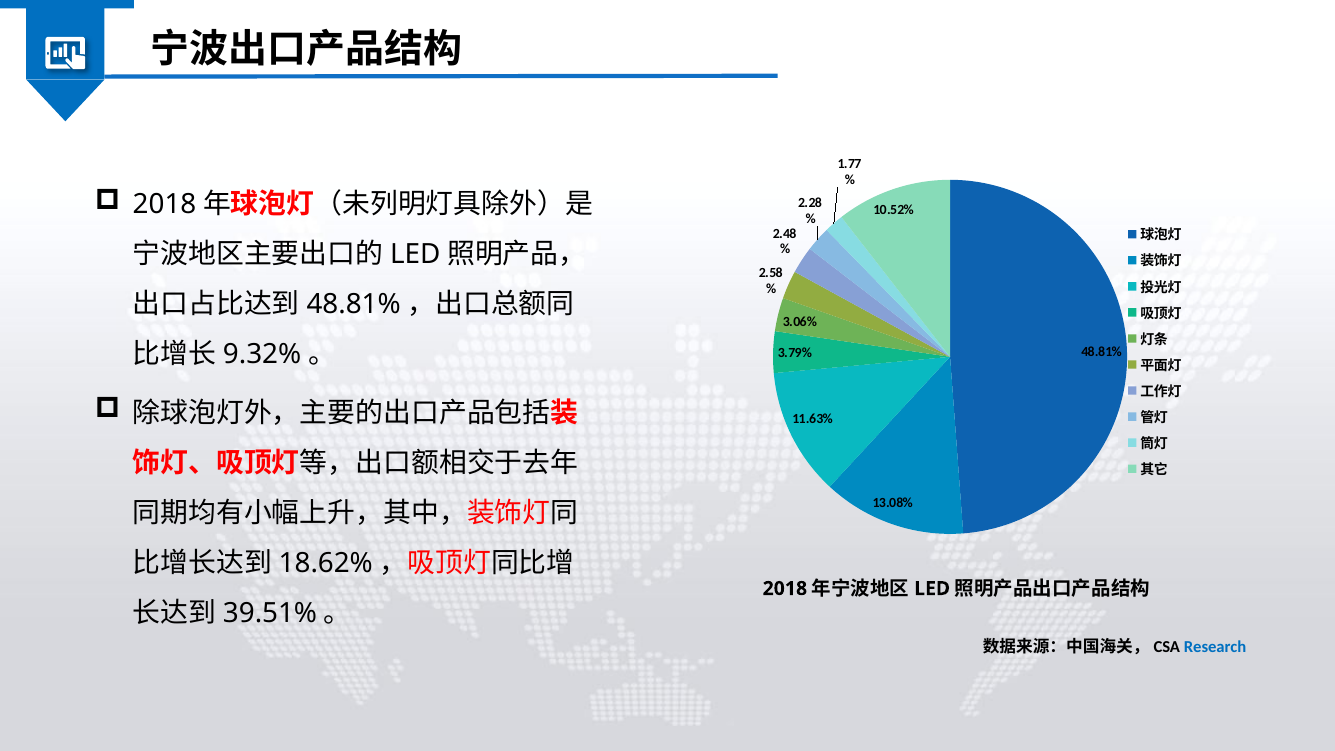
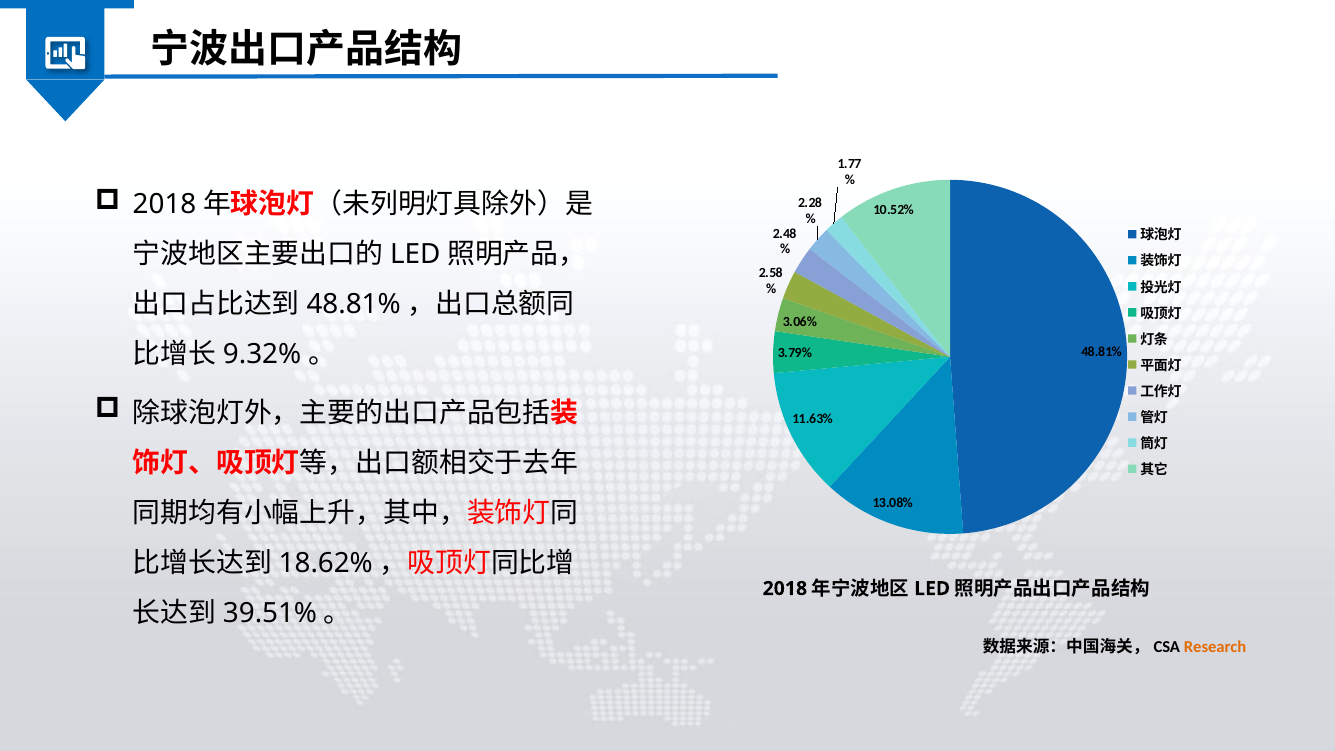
Research colour: blue -> orange (1215, 647)
